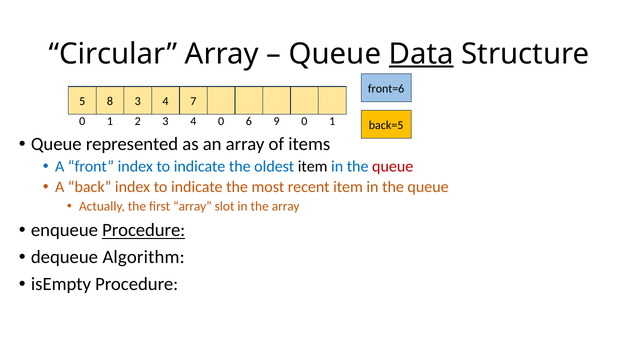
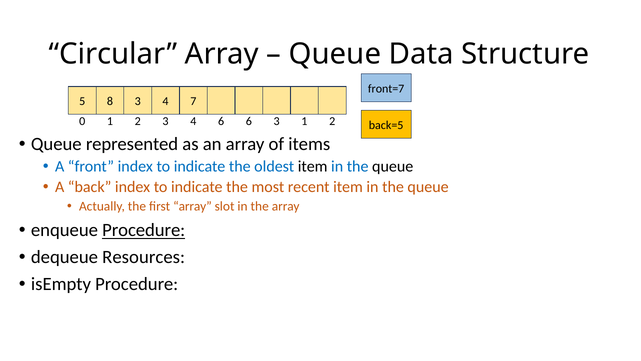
Data underline: present -> none (421, 54)
front=6: front=6 -> front=7 (386, 88)
4 0: 0 -> 6 (221, 121)
6 9: 9 -> 3 (277, 121)
1 0: 0 -> 1 (304, 121)
0 1: 1 -> 2 (332, 121)
queue colour: red -> black (393, 166)
Algorithm: Algorithm -> Resources (144, 257)
